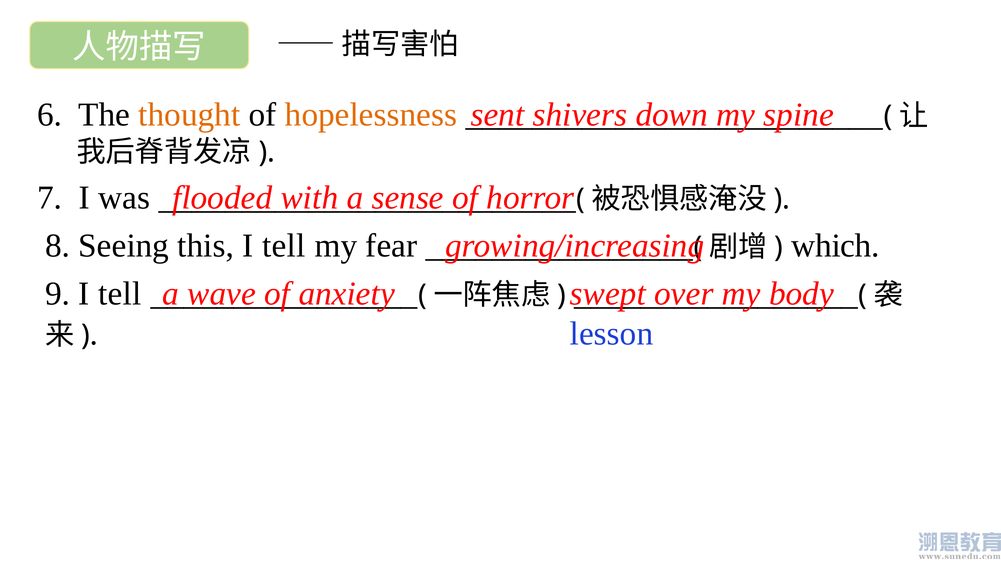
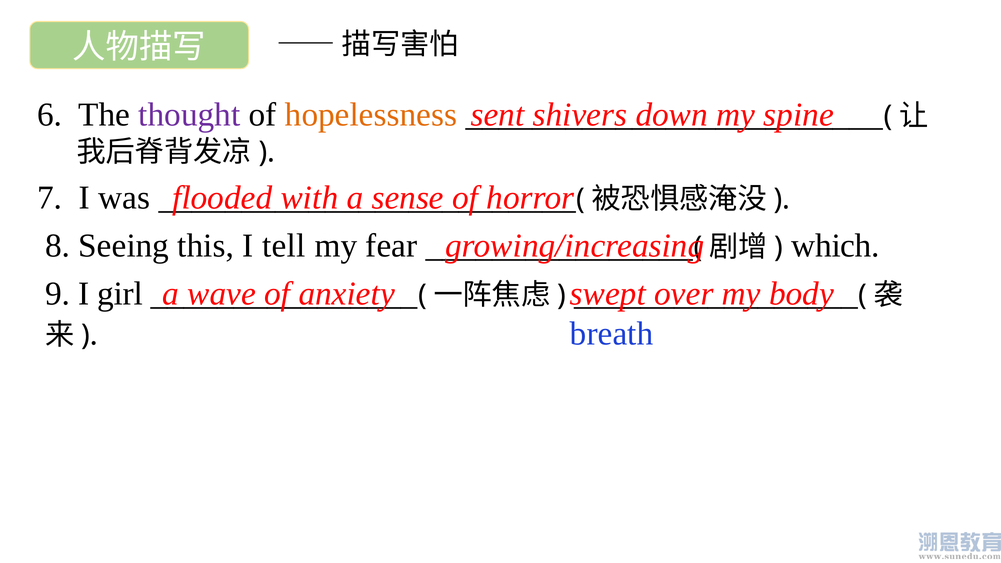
thought colour: orange -> purple (189, 115)
9 I tell: tell -> girl (120, 294)
lesson: lesson -> breath (612, 334)
